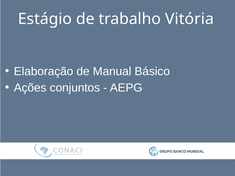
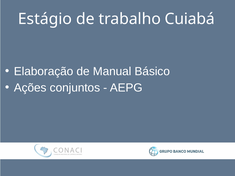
Vitória: Vitória -> Cuiabá (190, 19)
